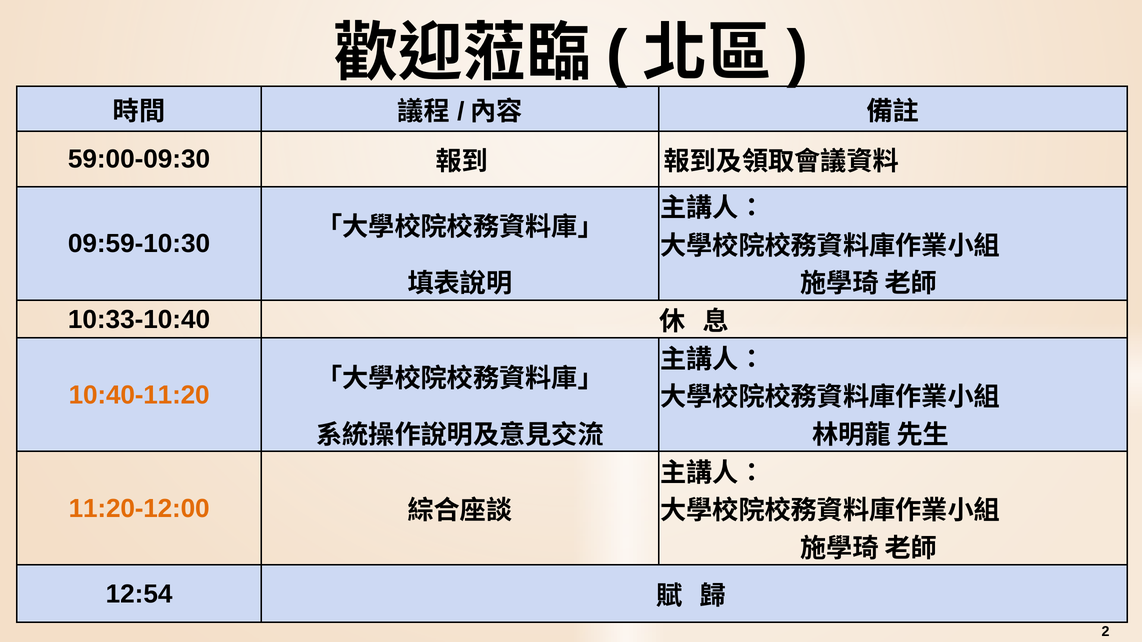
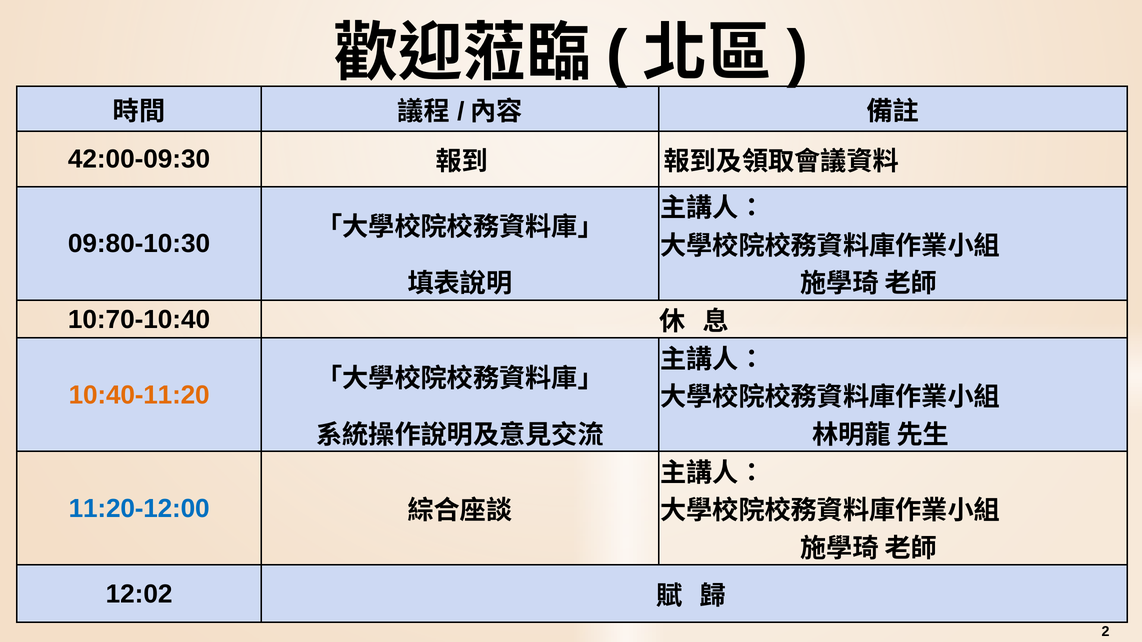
59:00-09:30: 59:00-09:30 -> 42:00-09:30 (139, 159)
09:59-10:30: 09:59-10:30 -> 09:80-10:30 (139, 244)
10:33-10:40: 10:33-10:40 -> 10:70-10:40 (139, 320)
11:20-12:00 colour: orange -> blue (139, 509)
12:54: 12:54 -> 12:02 (139, 594)
